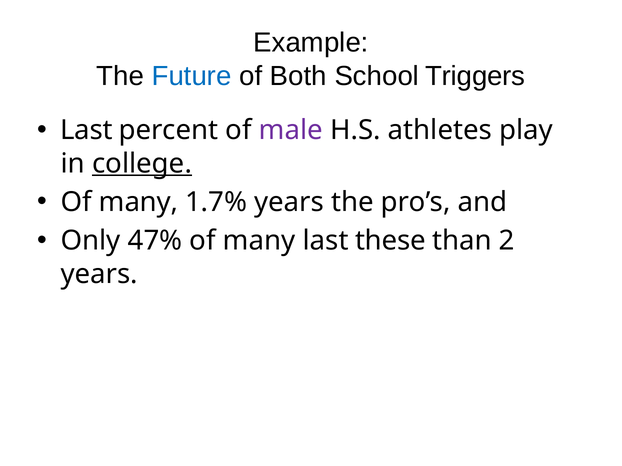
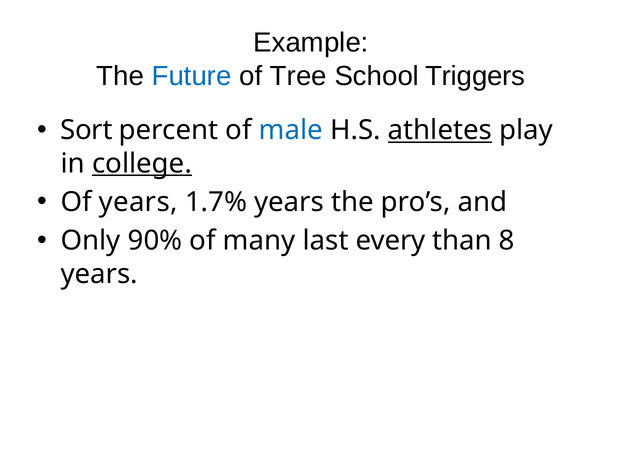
Both: Both -> Tree (298, 76)
Last: Last -> Sort (86, 130)
male colour: purple -> blue (291, 130)
athletes underline: none -> present (440, 130)
many: many -> years (138, 202)
47%: 47% -> 90% (155, 241)
these: these -> every (390, 241)
2: 2 -> 8 (507, 241)
